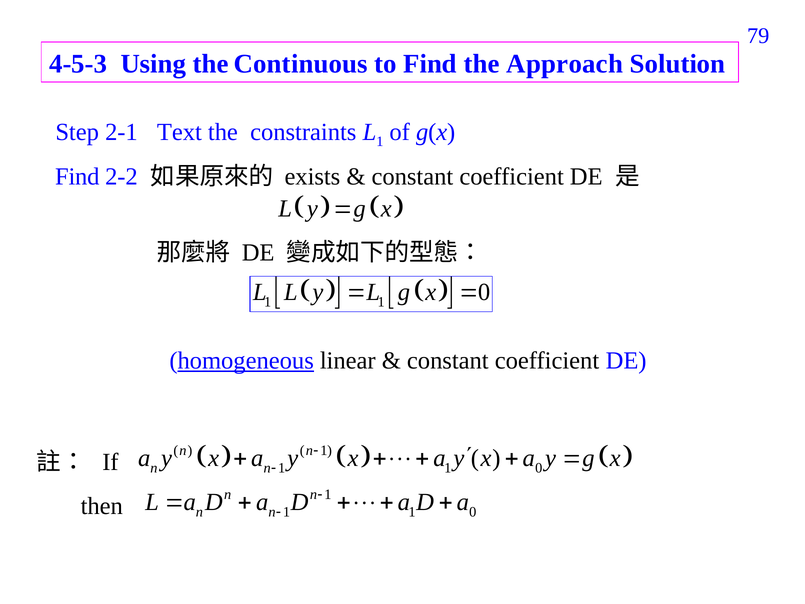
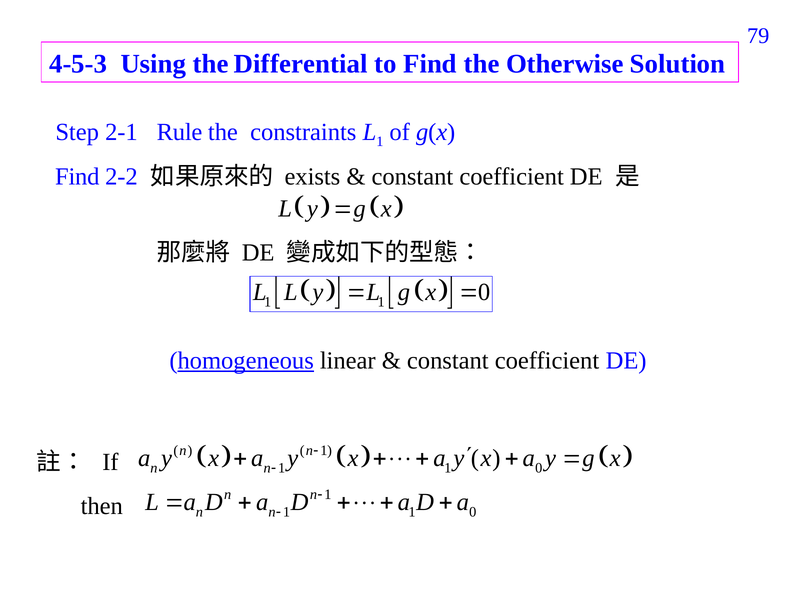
Continuous: Continuous -> Differential (301, 64)
Approach: Approach -> Otherwise (565, 64)
Text: Text -> Rule (180, 132)
